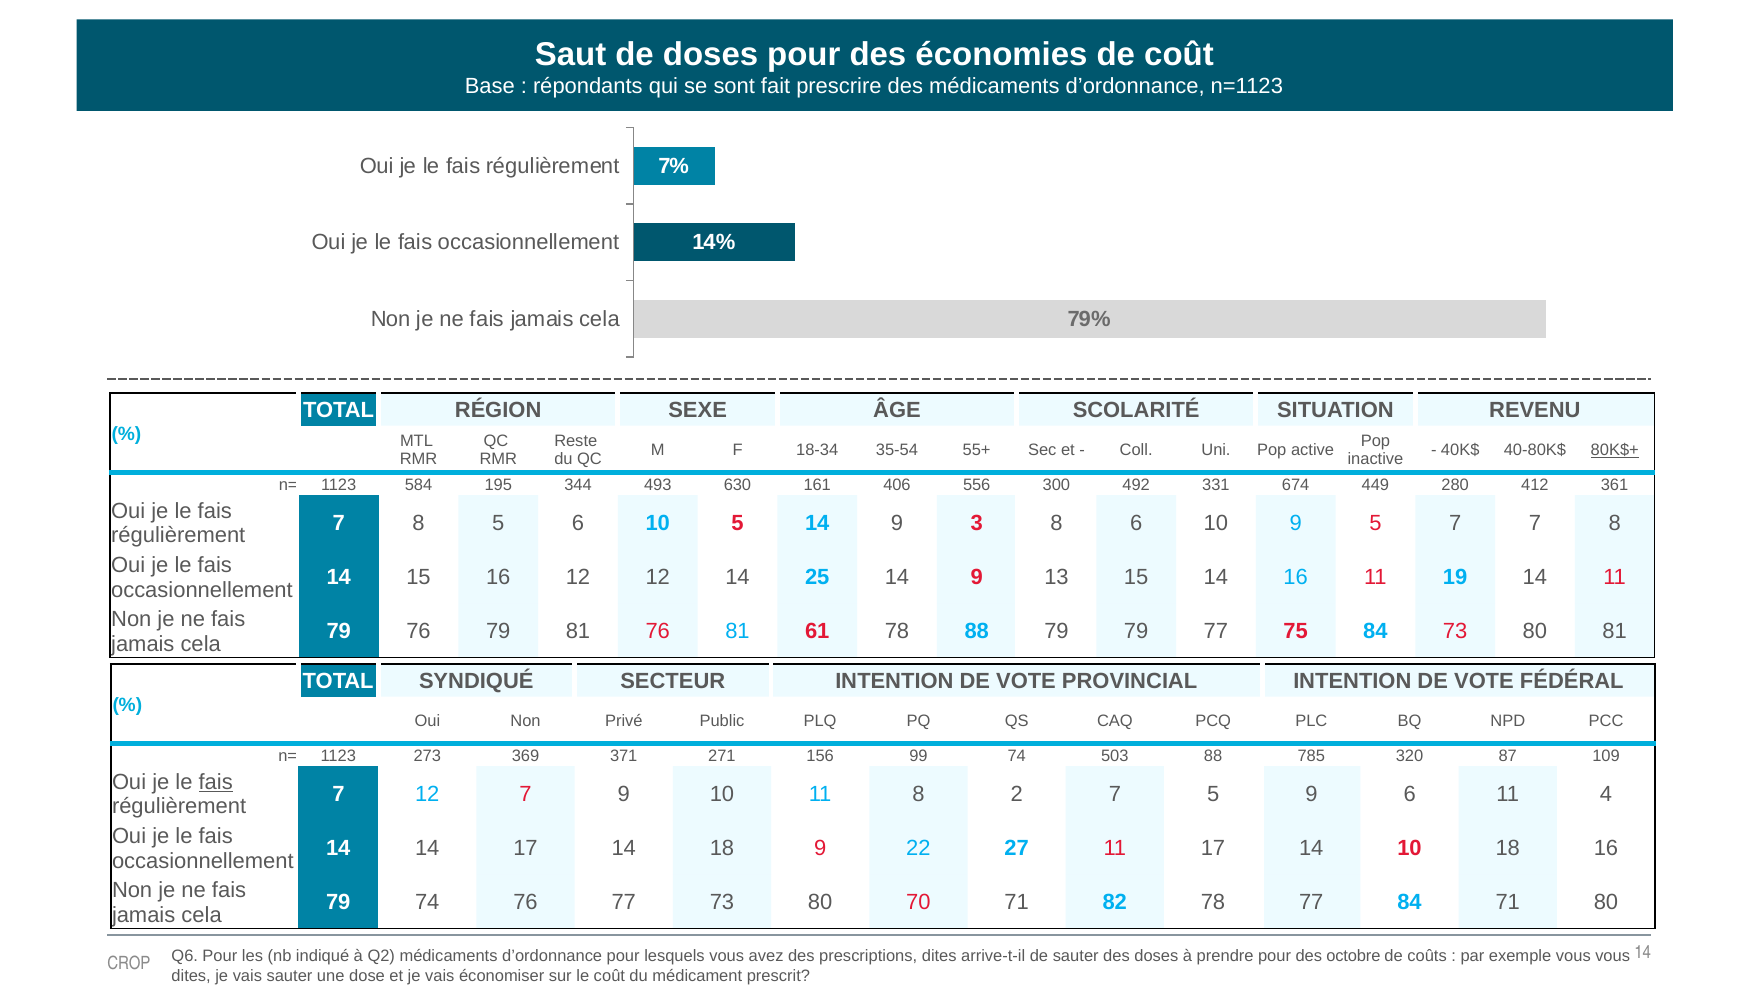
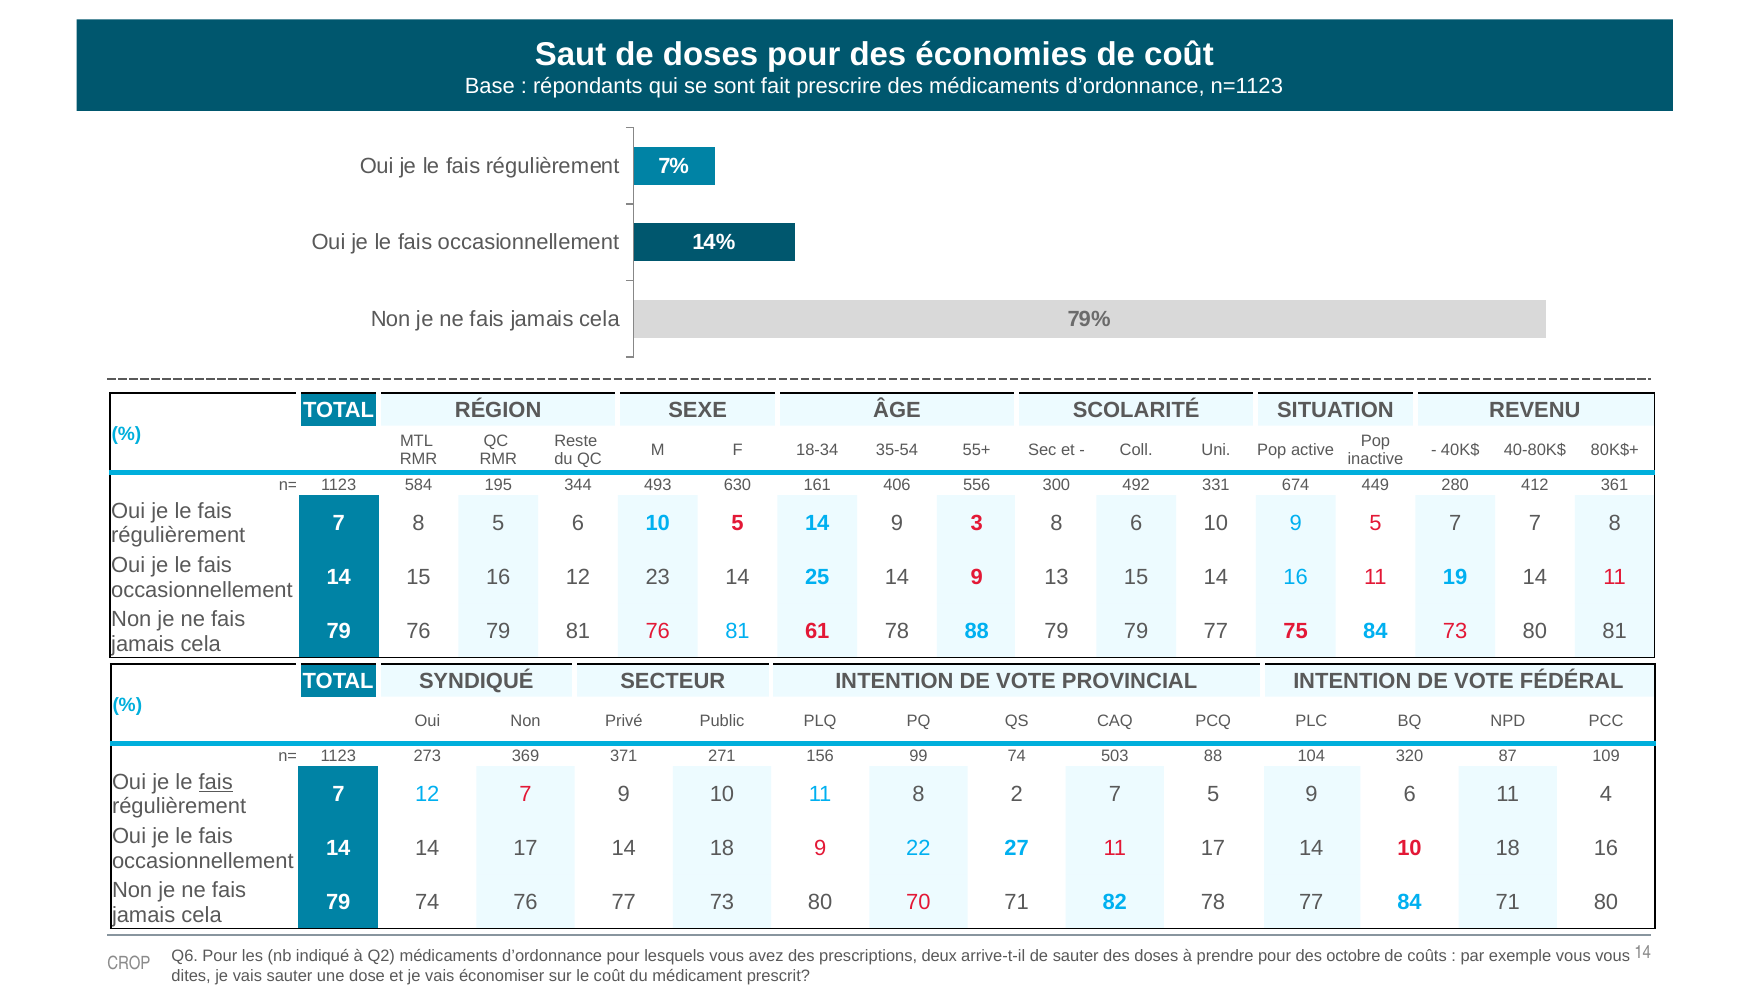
80K$+ underline: present -> none (1615, 450)
12 12: 12 -> 23 (658, 578)
785: 785 -> 104 (1311, 756)
prescriptions dites: dites -> deux (939, 956)
